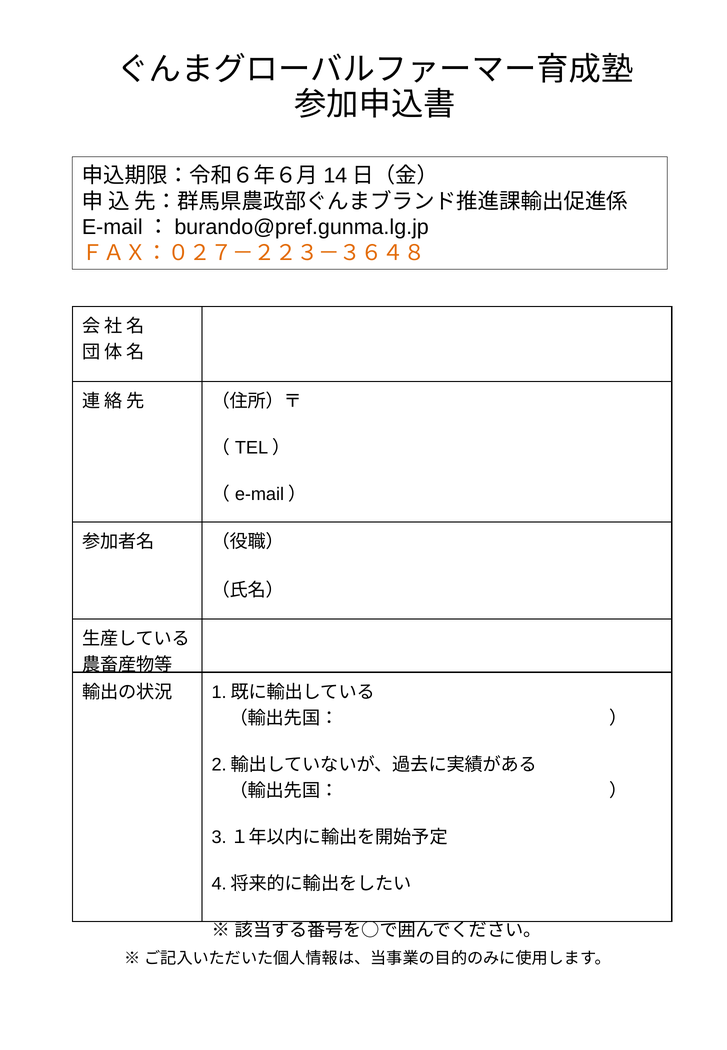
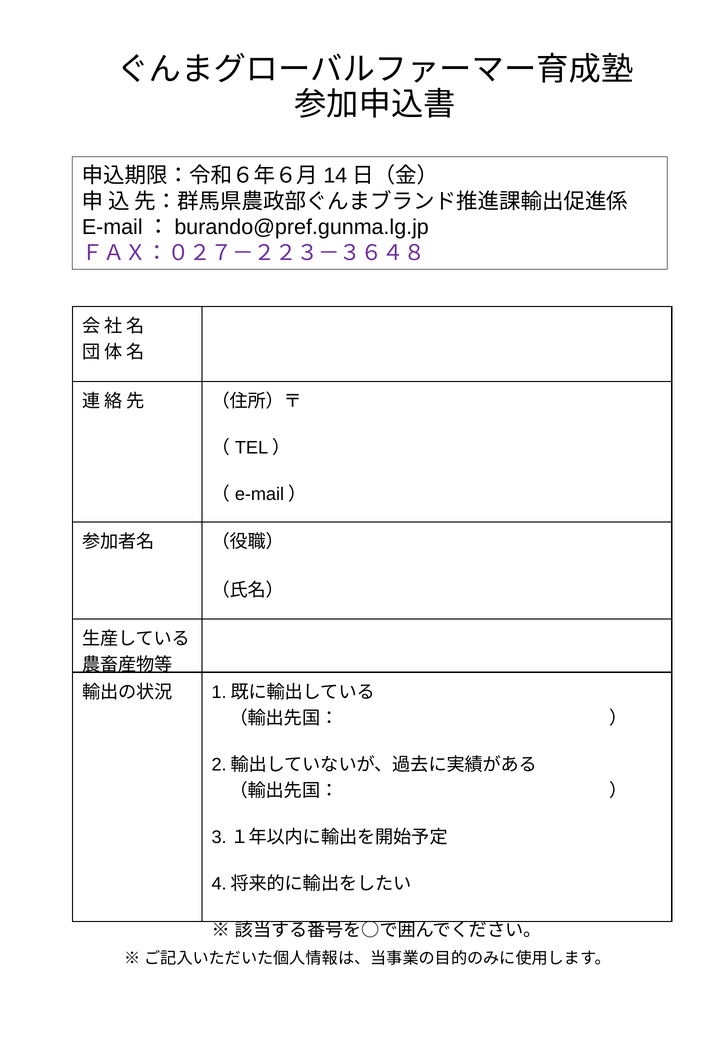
ＦＡＸ：０２７－２２３－３６４８ colour: orange -> purple (254, 253)
